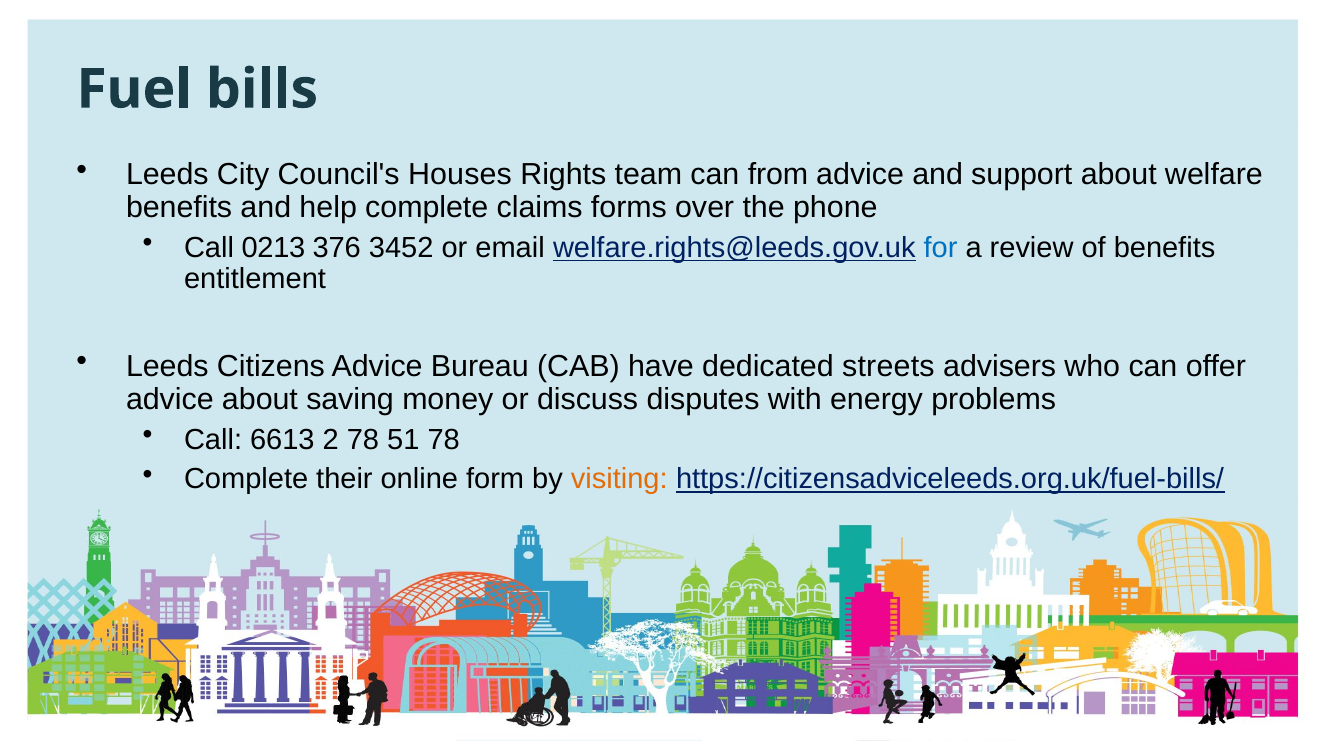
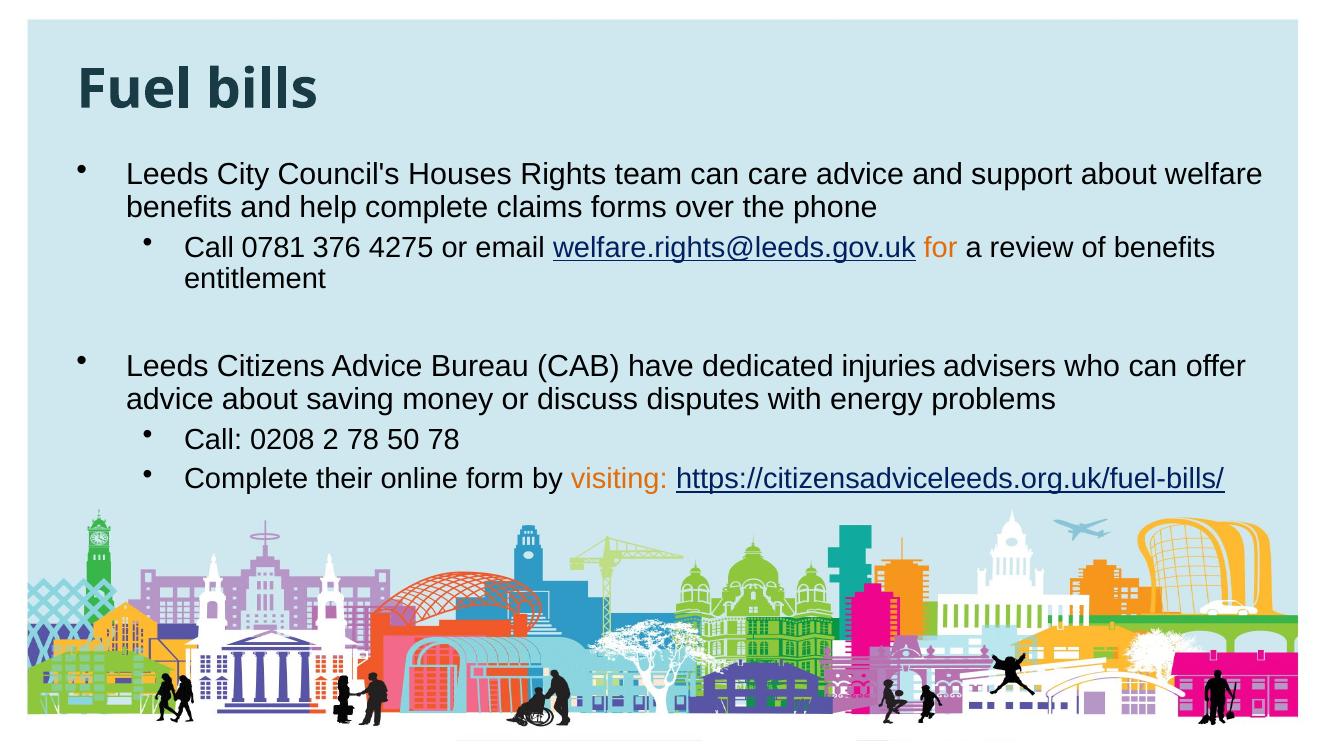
from: from -> care (778, 175)
0213: 0213 -> 0781 (273, 248)
3452: 3452 -> 4275 (401, 248)
for colour: blue -> orange (941, 248)
streets: streets -> injuries (889, 366)
6613: 6613 -> 0208 (282, 440)
51: 51 -> 50 (403, 440)
